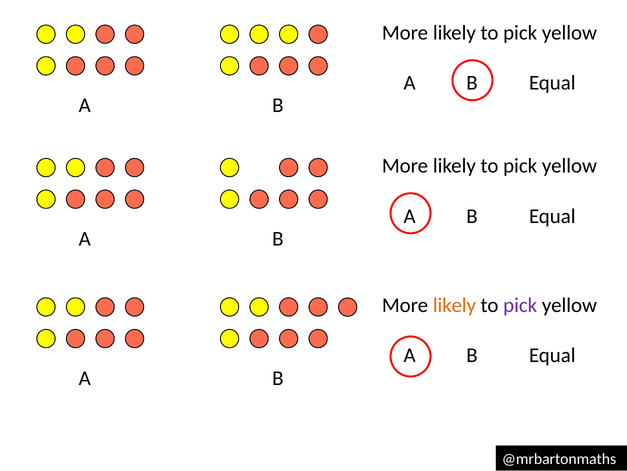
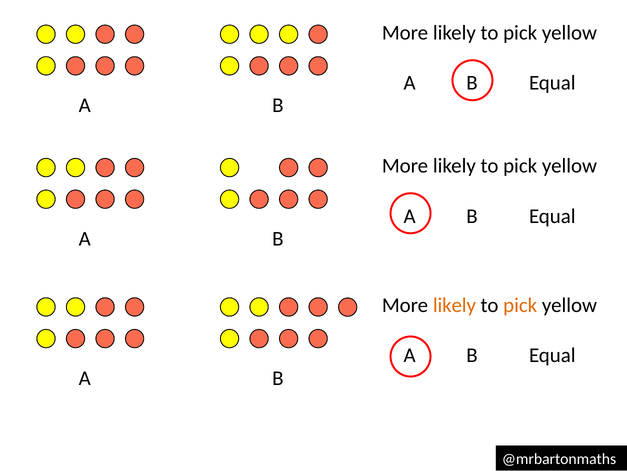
pick colour: purple -> orange (520, 305)
